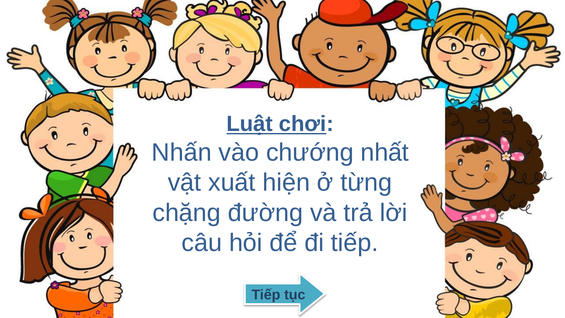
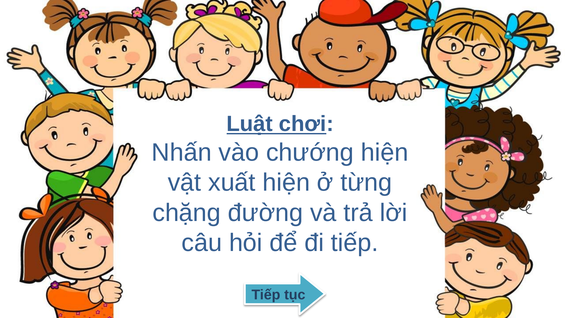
chướng nhất: nhất -> hiện (385, 152)
